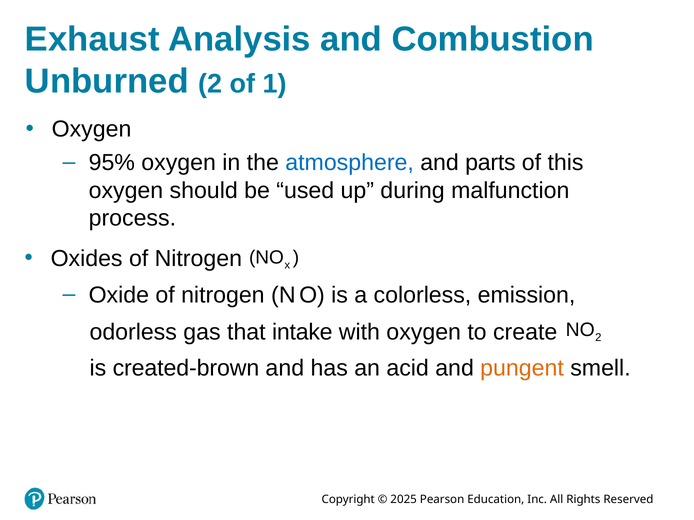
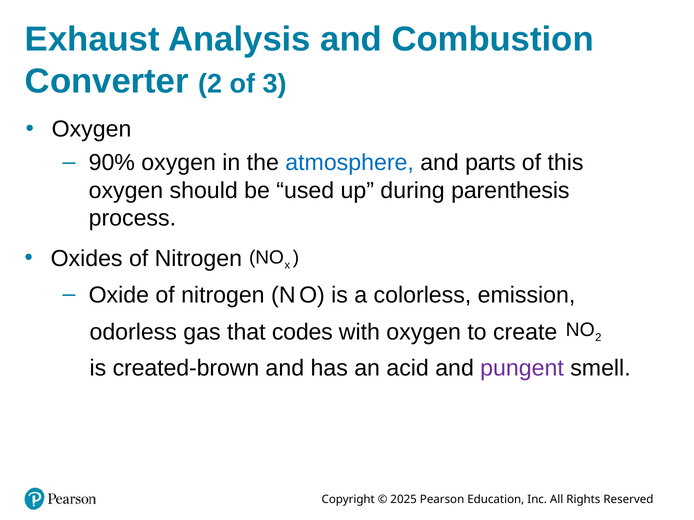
Unburned: Unburned -> Converter (107, 81)
1: 1 -> 3 (275, 84)
95%: 95% -> 90% (112, 163)
malfunction: malfunction -> parenthesis (510, 191)
intake: intake -> codes (302, 332)
pungent colour: orange -> purple (522, 369)
